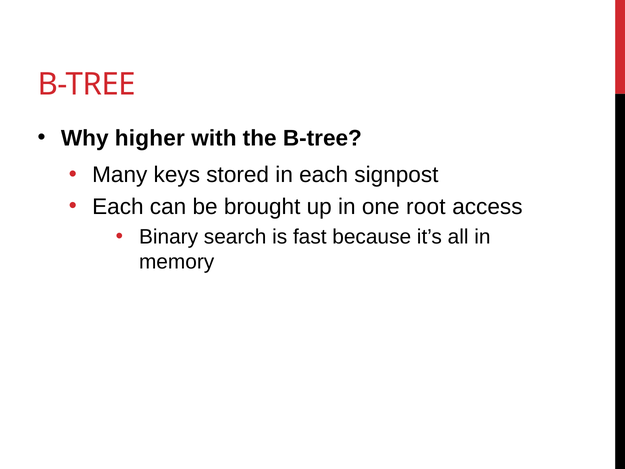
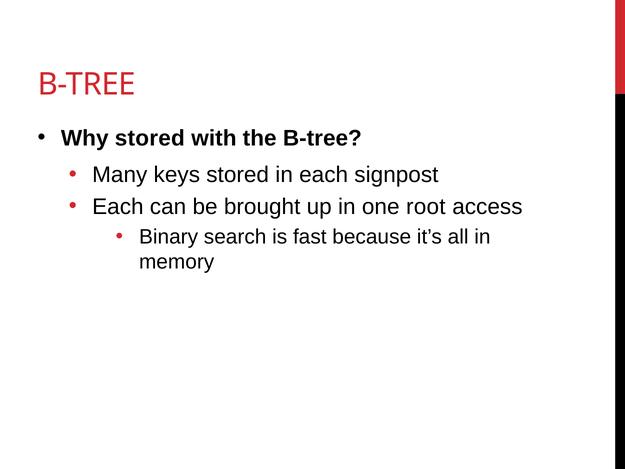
Why higher: higher -> stored (150, 138)
